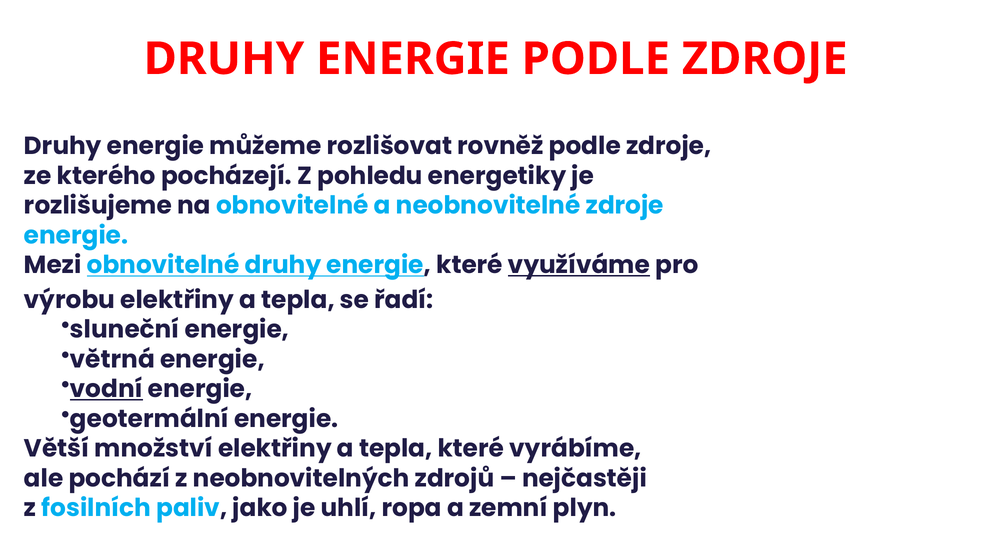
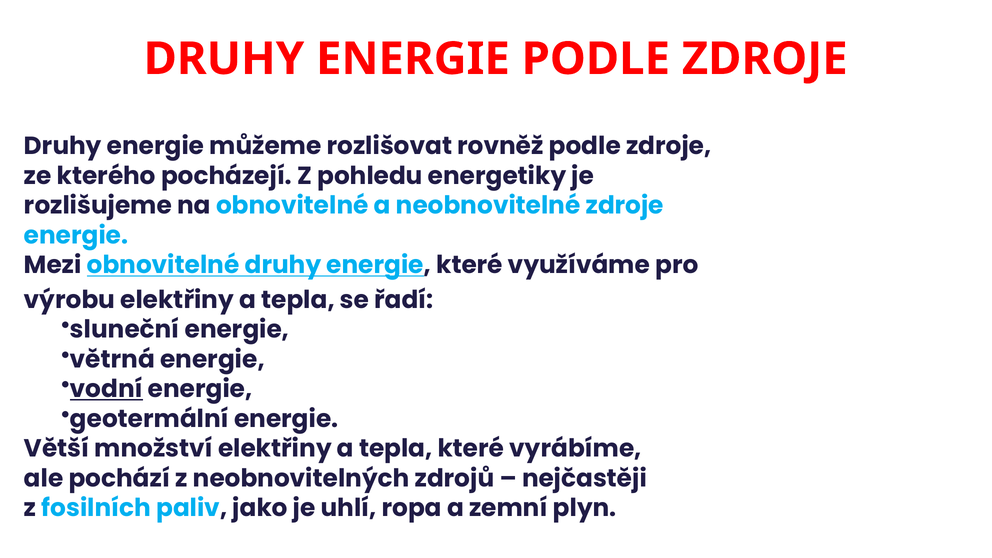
využíváme underline: present -> none (579, 265)
